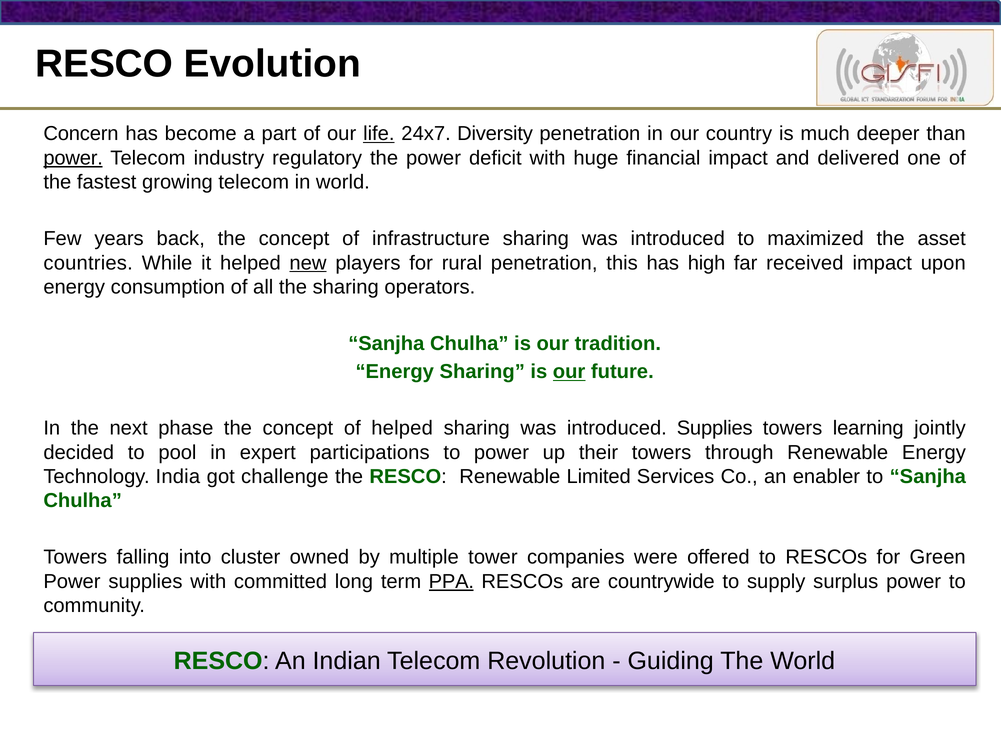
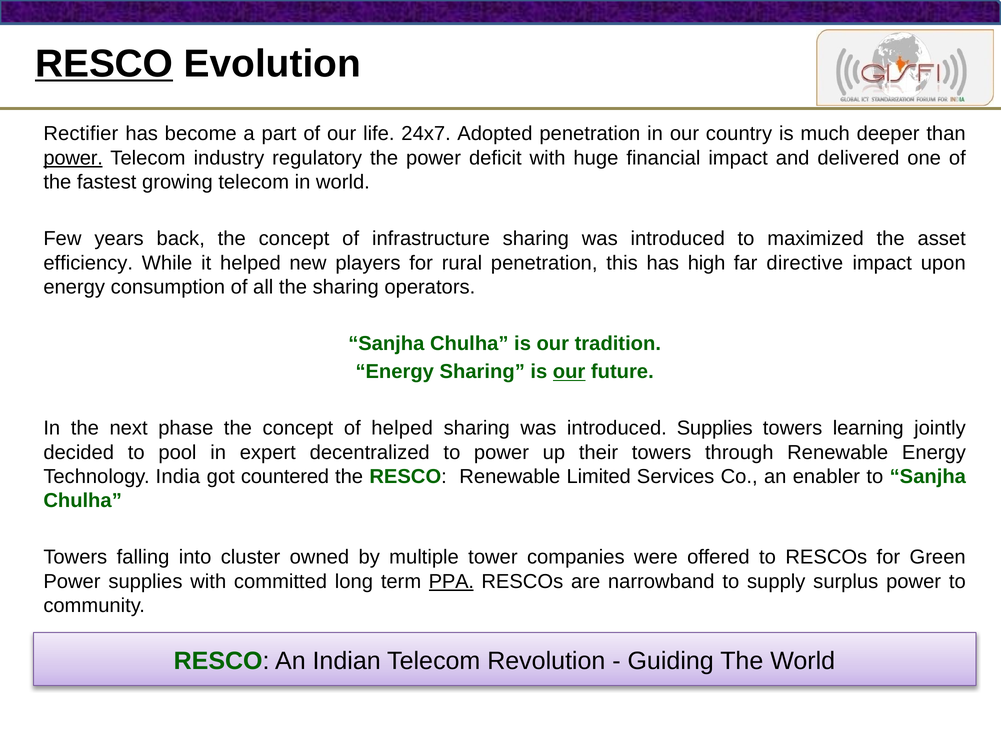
RESCO underline: none -> present (104, 64)
Concern: Concern -> Rectifier (81, 134)
life underline: present -> none (379, 134)
Diversity: Diversity -> Adopted (495, 134)
countries: countries -> efficiency (88, 263)
new underline: present -> none (308, 263)
received: received -> directive (805, 263)
participations: participations -> decentralized (370, 452)
challenge: challenge -> countered (285, 476)
countrywide: countrywide -> narrowband (661, 581)
